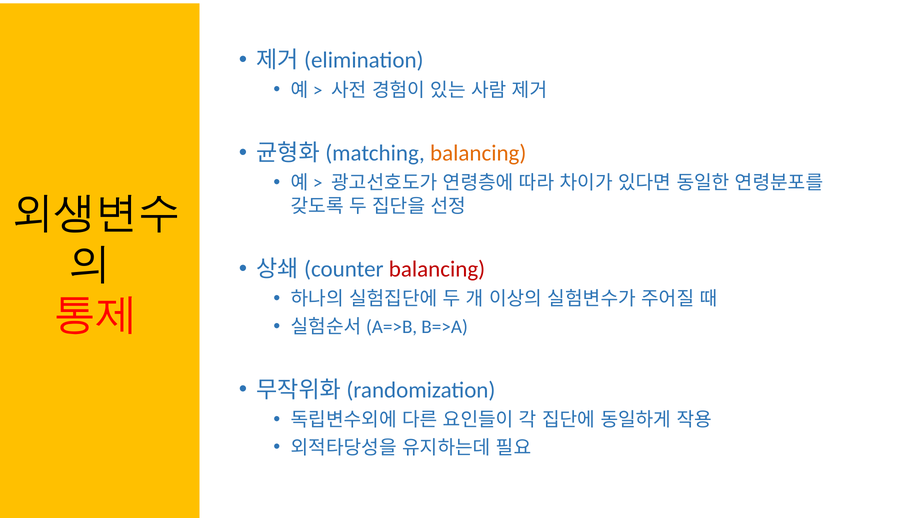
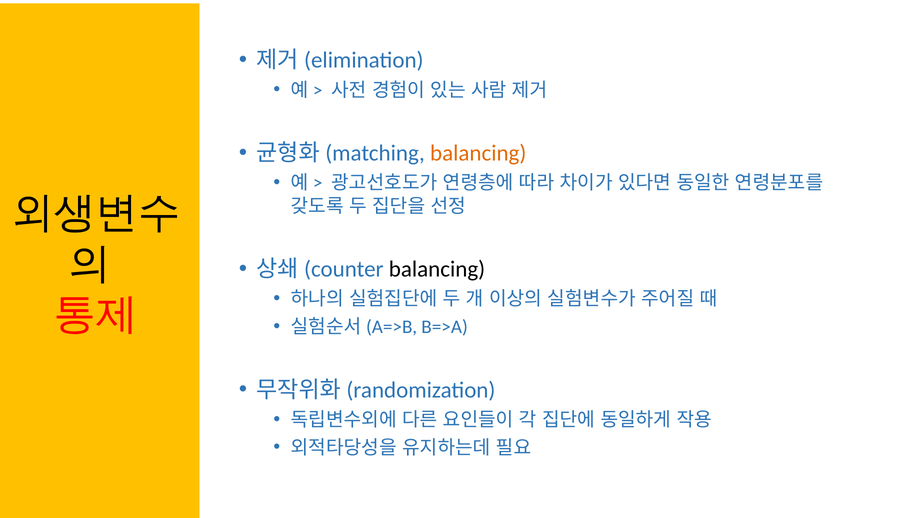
balancing colour: red -> black (437, 269)
